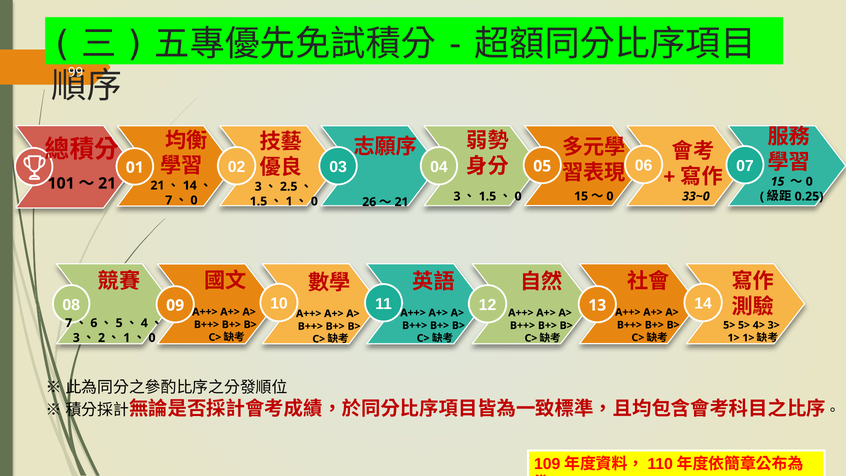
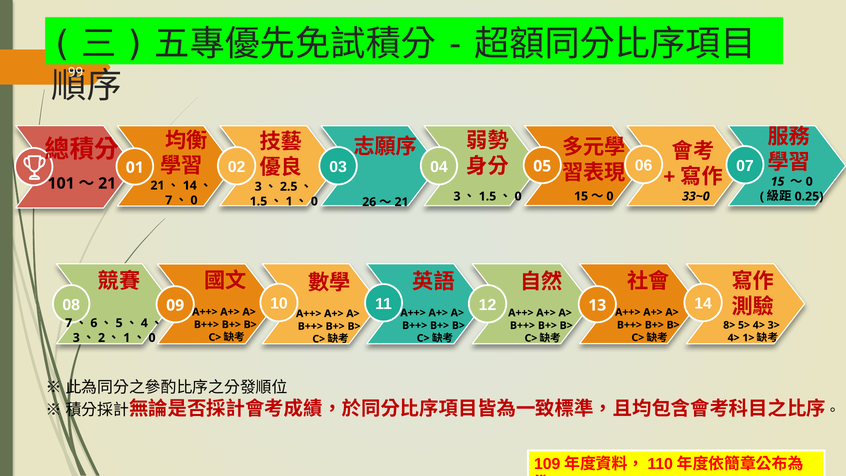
5>: 5> -> 8> (729, 325)
1>: 1> -> 4> (734, 338)
